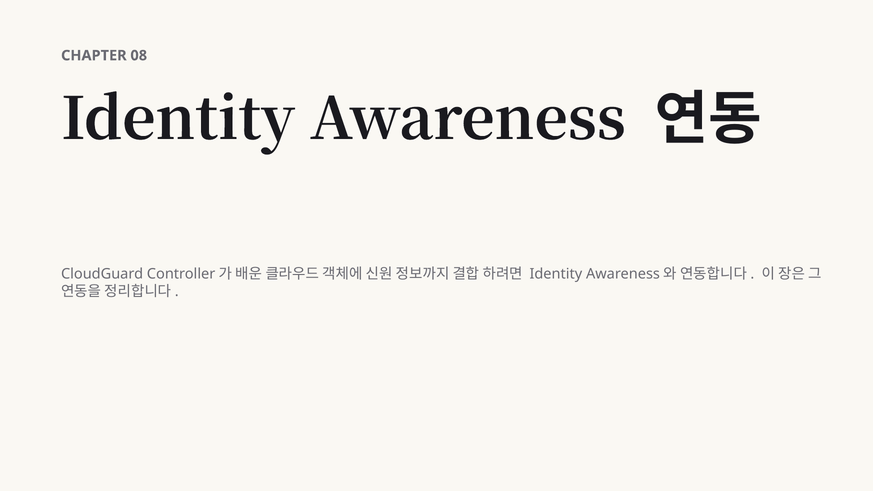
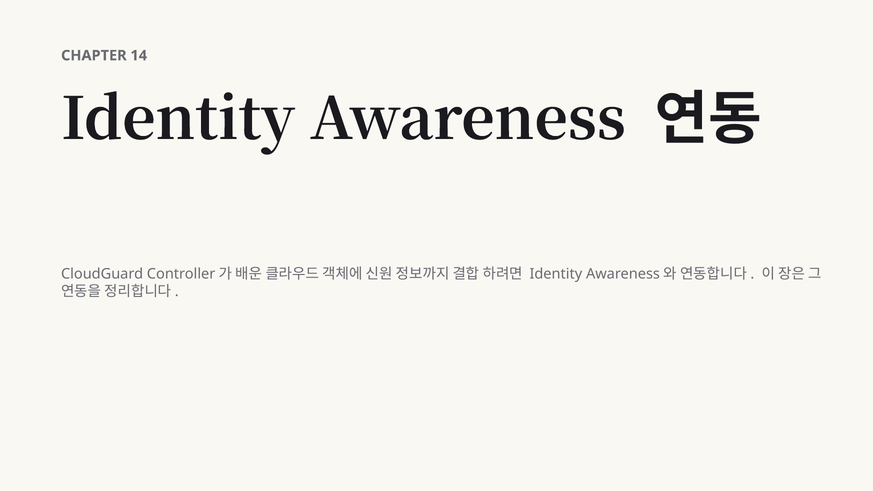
08: 08 -> 14 (139, 56)
